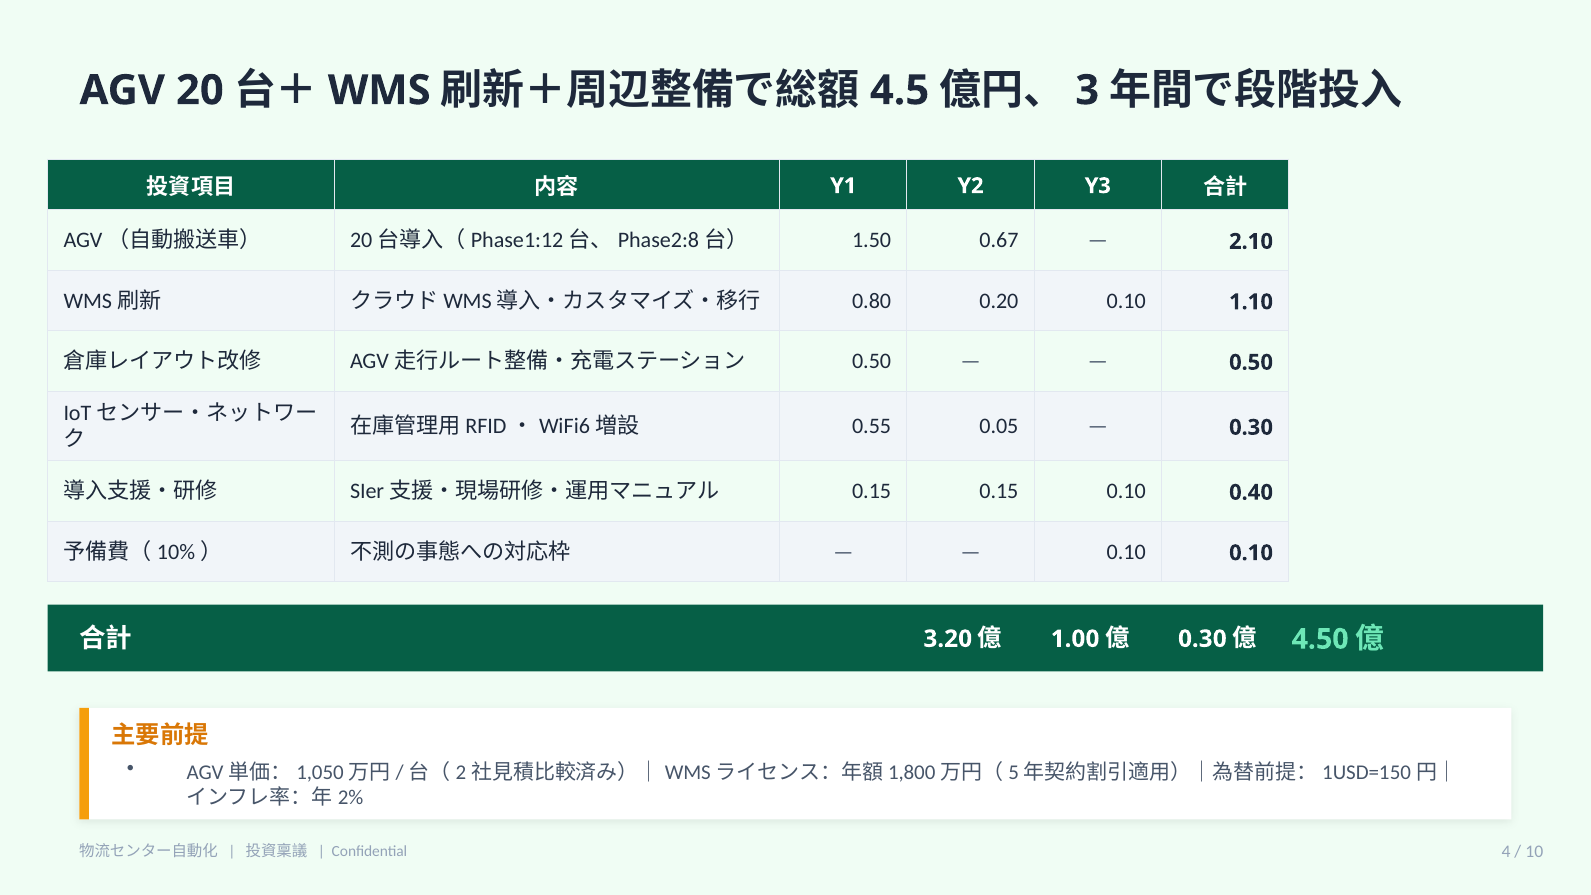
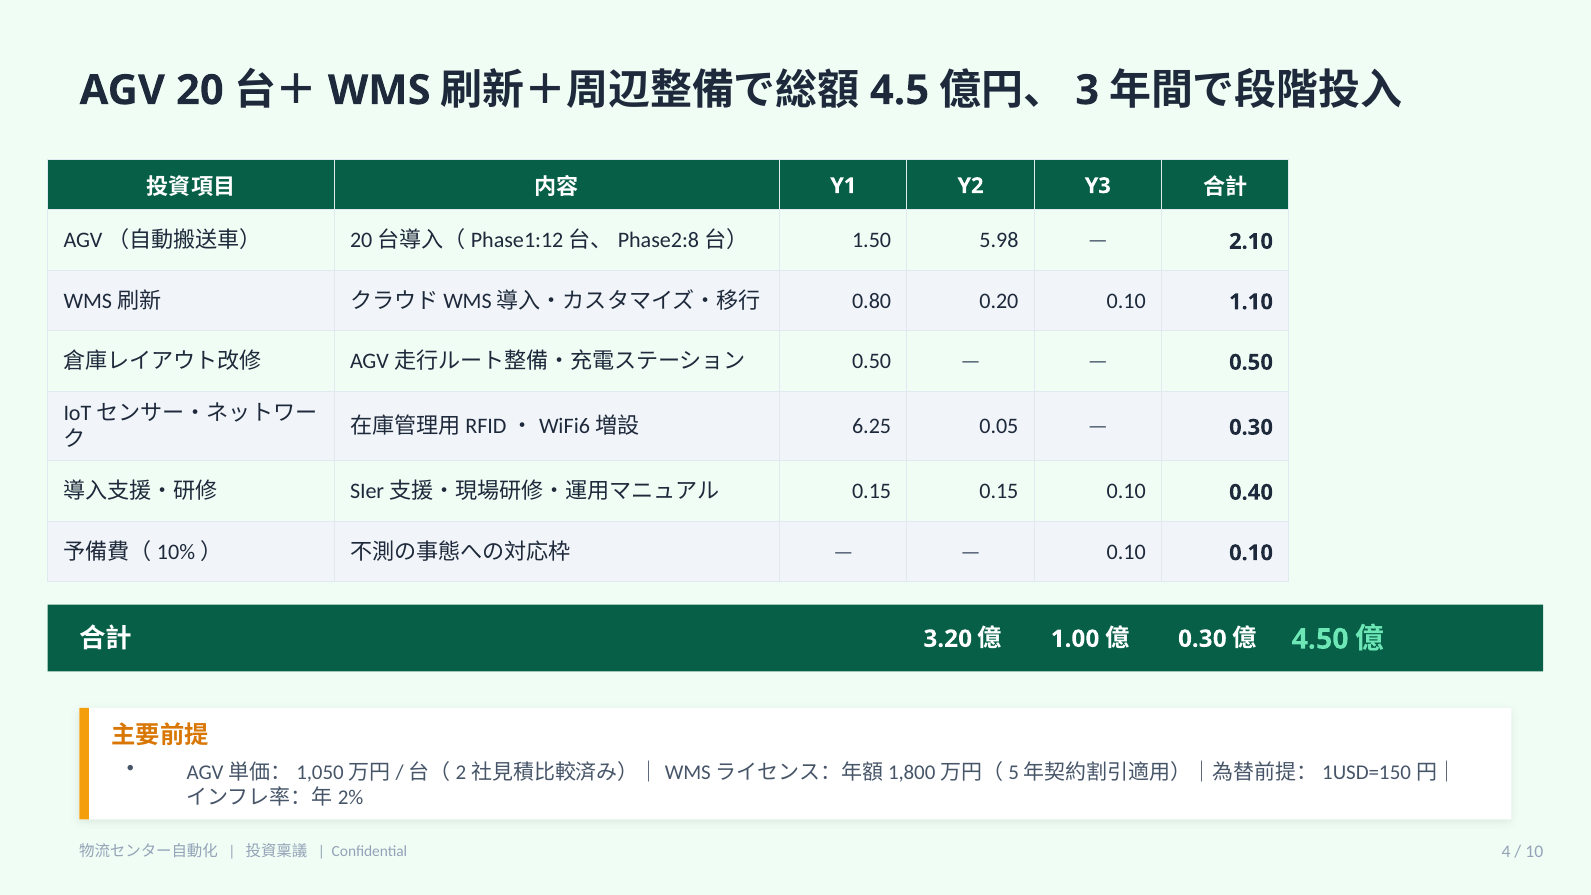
0.67: 0.67 -> 5.98 (999, 240)
0.55: 0.55 -> 6.25 (872, 426)
